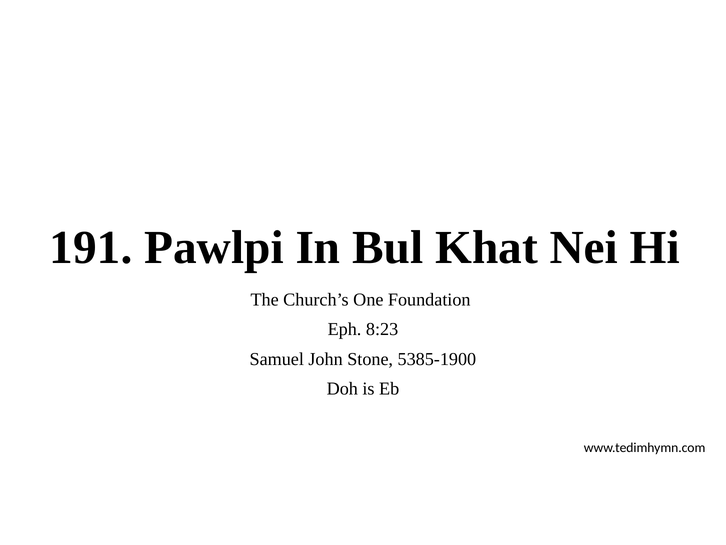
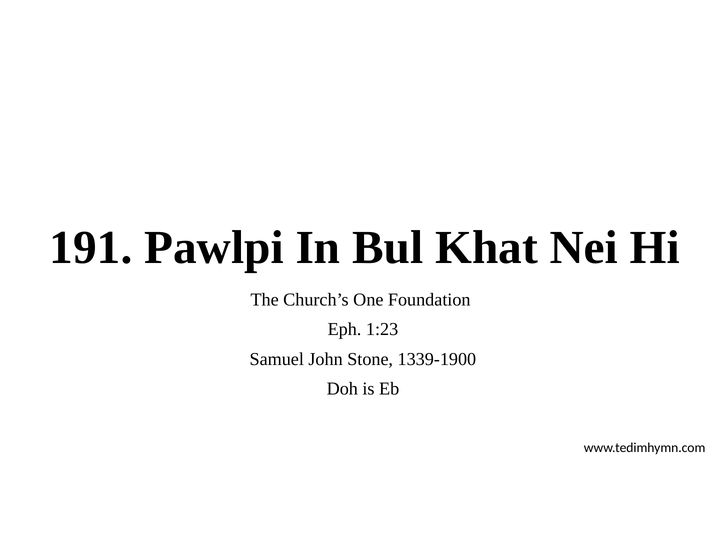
8:23: 8:23 -> 1:23 (382, 329)
5385-1900: 5385-1900 -> 1339-1900 (437, 359)
